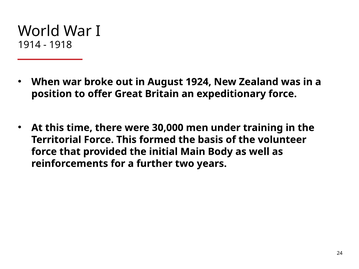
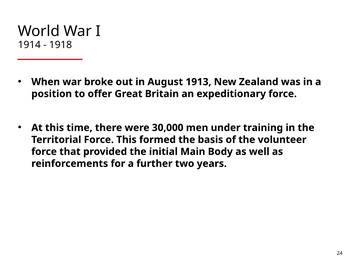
1924: 1924 -> 1913 (198, 82)
